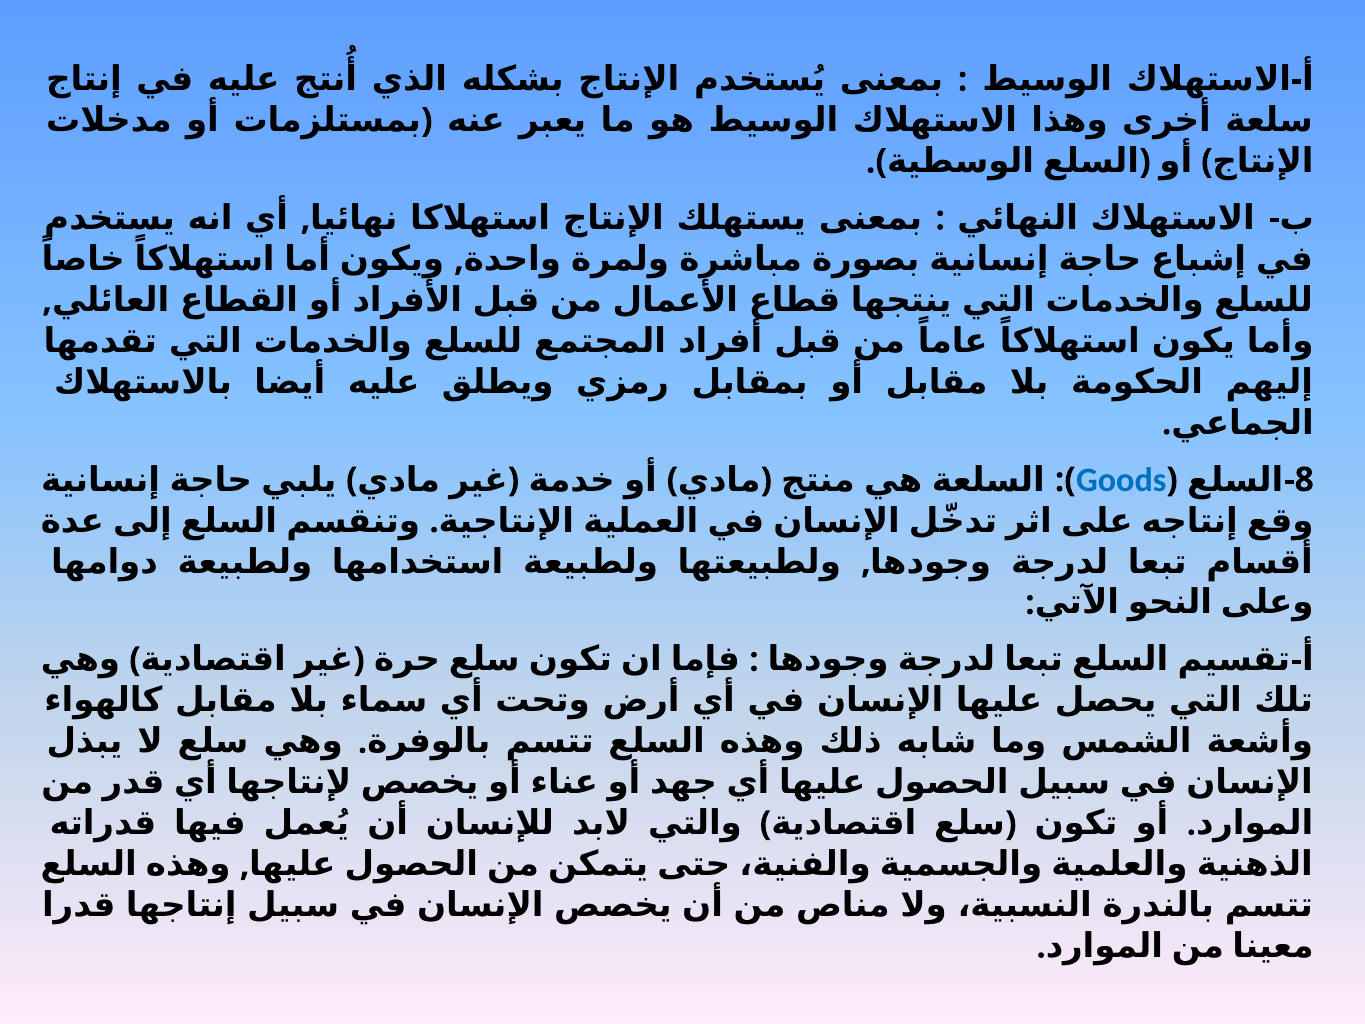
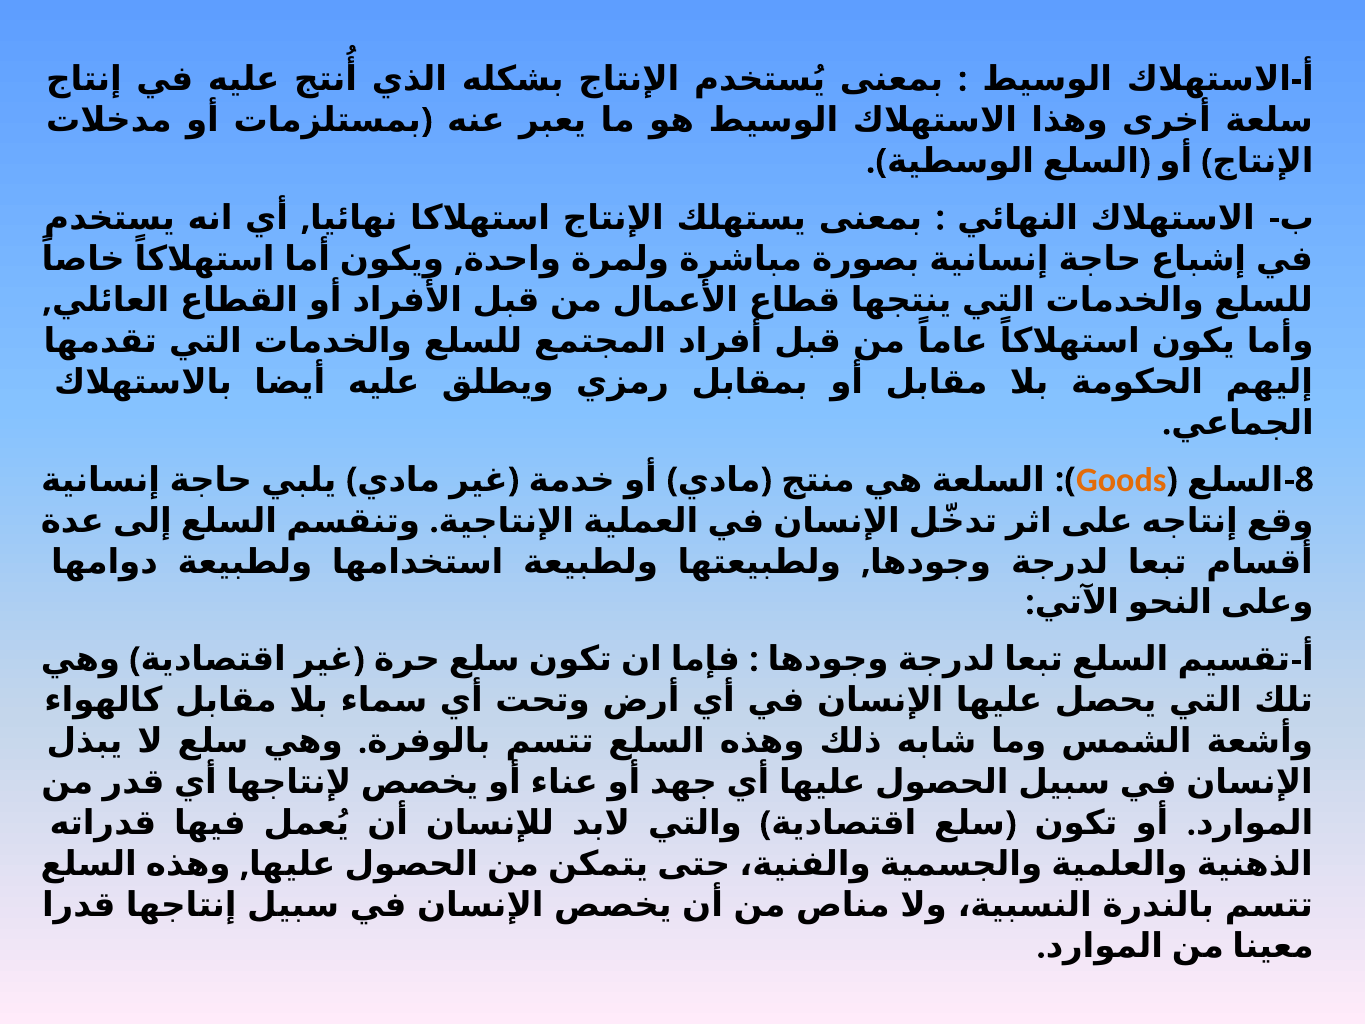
Goods colour: blue -> orange (1121, 480)
